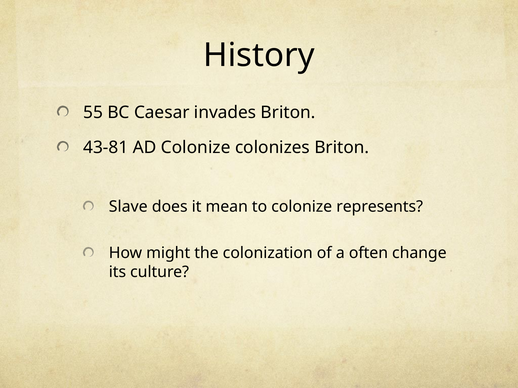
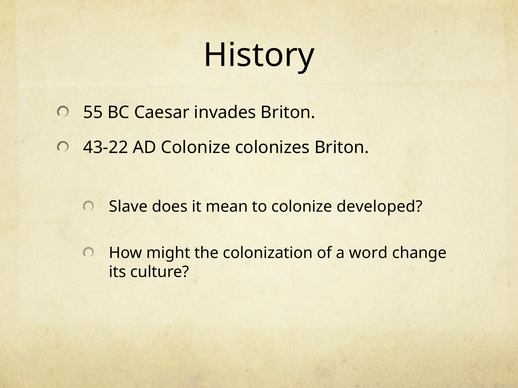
43-81: 43-81 -> 43-22 (106, 148)
represents: represents -> developed (380, 207)
often: often -> word (368, 253)
